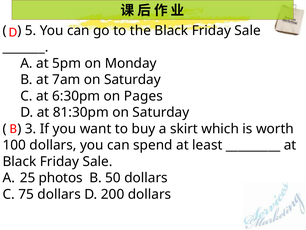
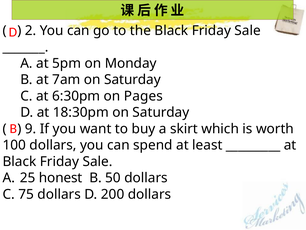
5: 5 -> 2 (31, 31)
81:30pm: 81:30pm -> 18:30pm (81, 112)
3: 3 -> 9 (31, 129)
photos: photos -> honest (61, 178)
